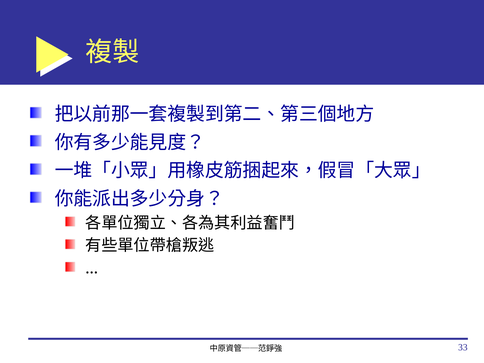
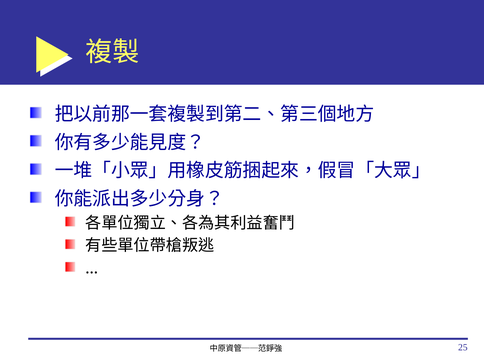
33: 33 -> 25 (463, 348)
